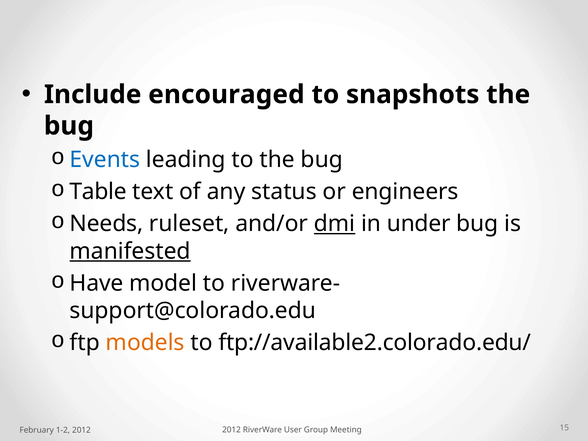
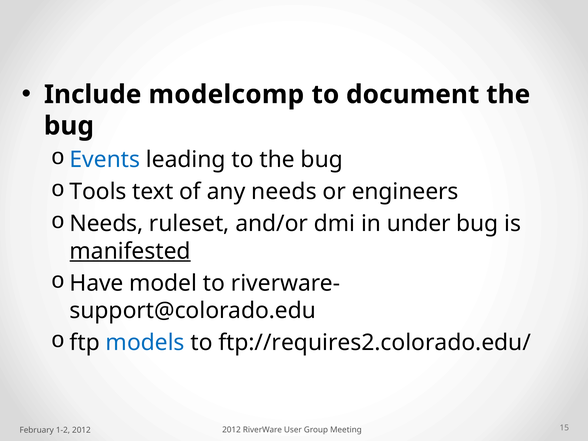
encouraged: encouraged -> modelcomp (226, 95)
snapshots: snapshots -> document (413, 95)
Table: Table -> Tools (98, 192)
any status: status -> needs (284, 192)
dmi underline: present -> none (335, 224)
models colour: orange -> blue (145, 343)
ftp://available2.colorado.edu/: ftp://available2.colorado.edu/ -> ftp://requires2.colorado.edu/ (375, 343)
